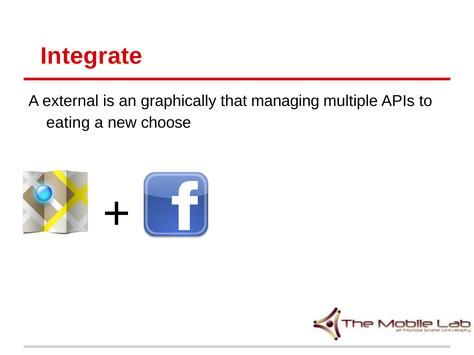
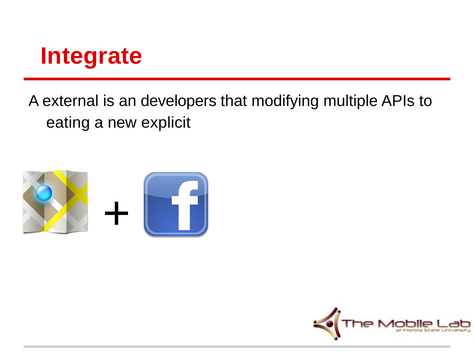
graphically: graphically -> developers (179, 101)
managing: managing -> modifying (285, 101)
choose: choose -> explicit (166, 123)
